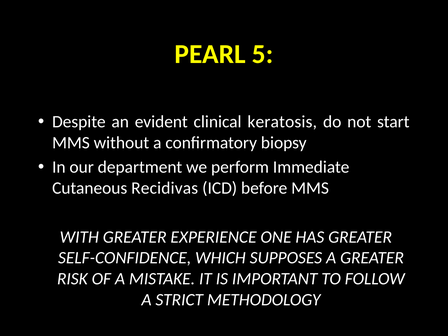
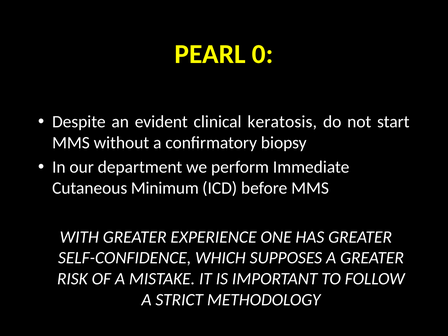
5: 5 -> 0 (263, 54)
Recidivas: Recidivas -> Minimum (165, 188)
